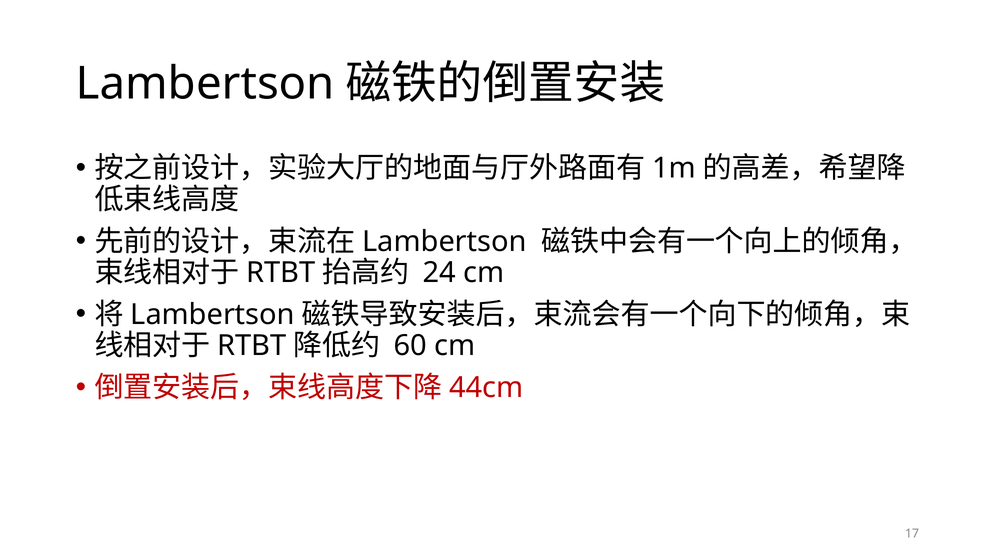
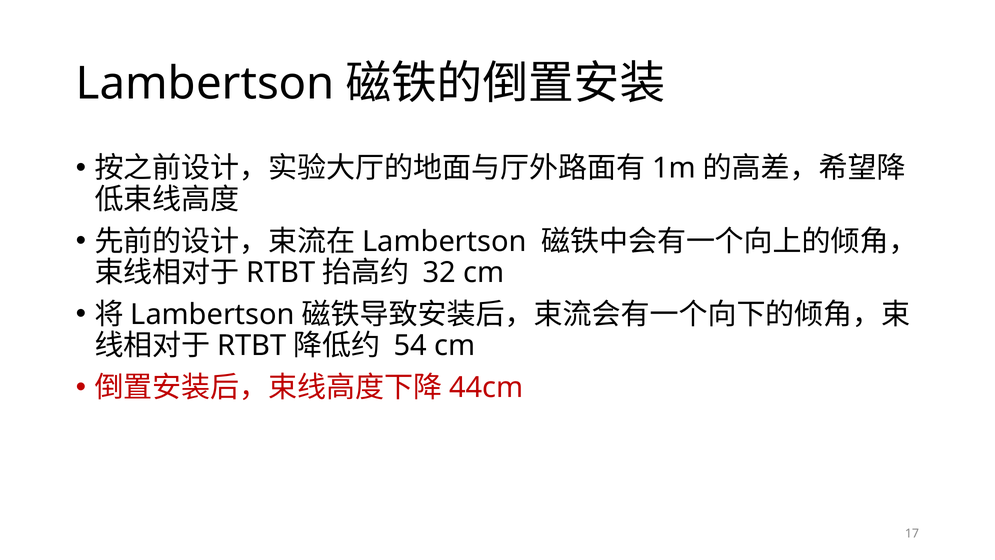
24: 24 -> 32 (439, 273)
60: 60 -> 54 (410, 346)
